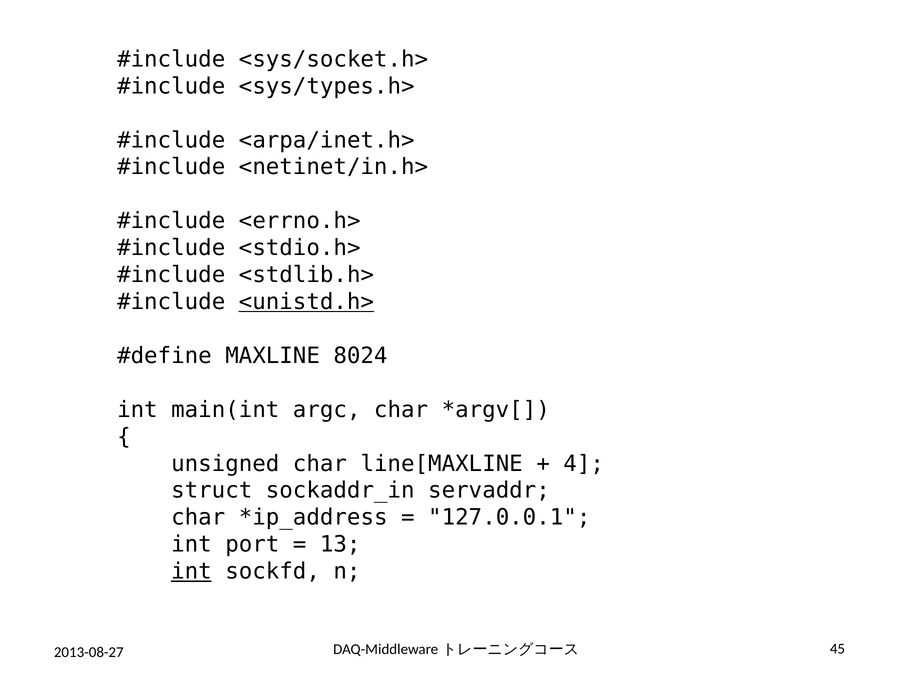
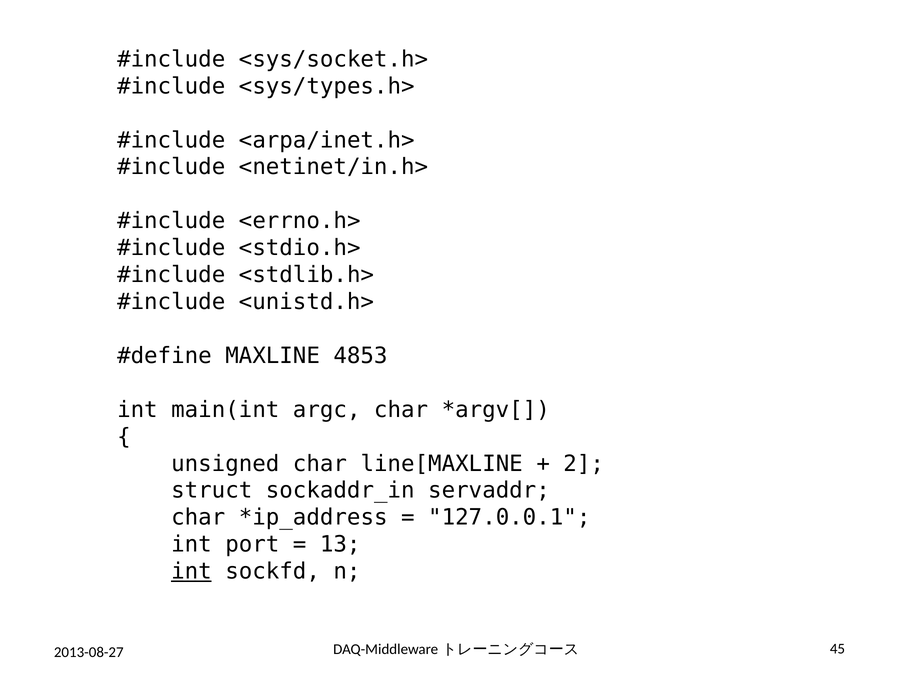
<unistd.h> underline: present -> none (306, 302)
8024: 8024 -> 4853 (360, 356)
4: 4 -> 2 (584, 464)
